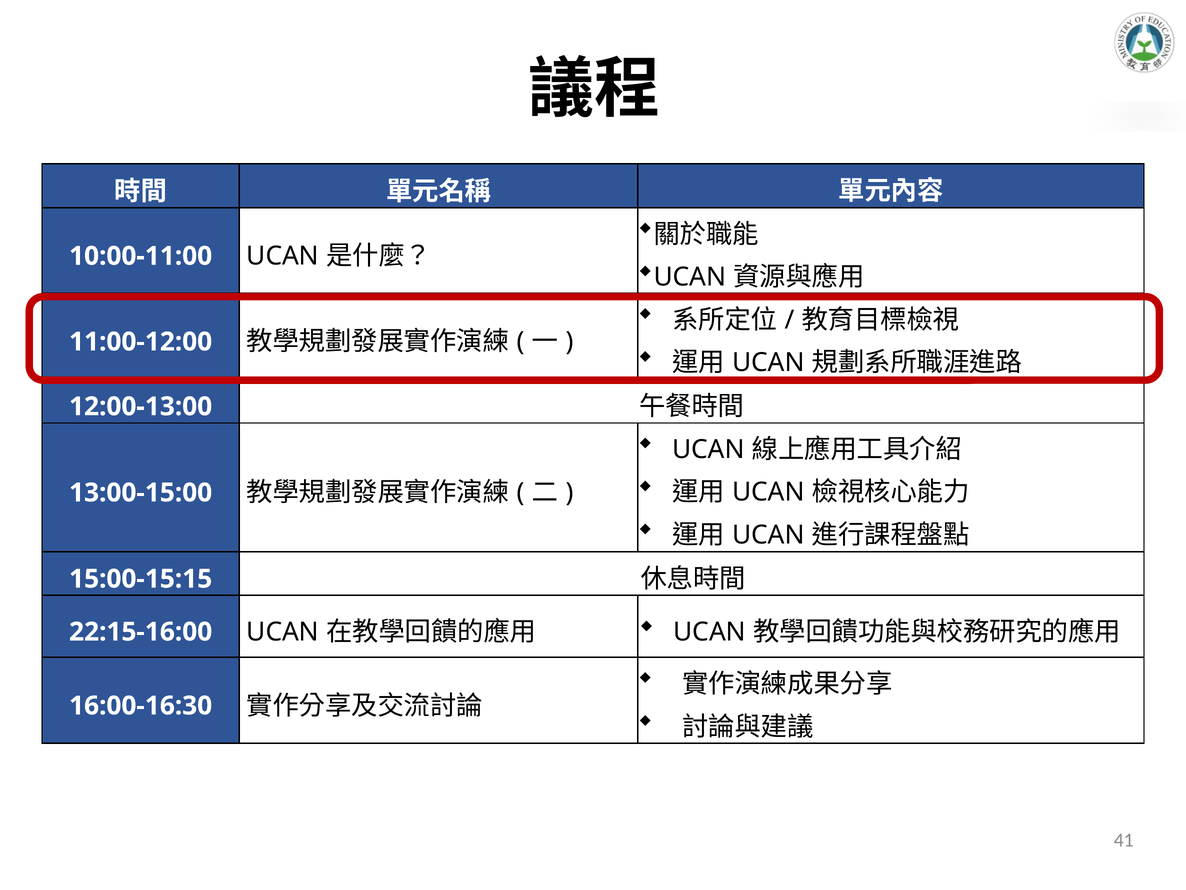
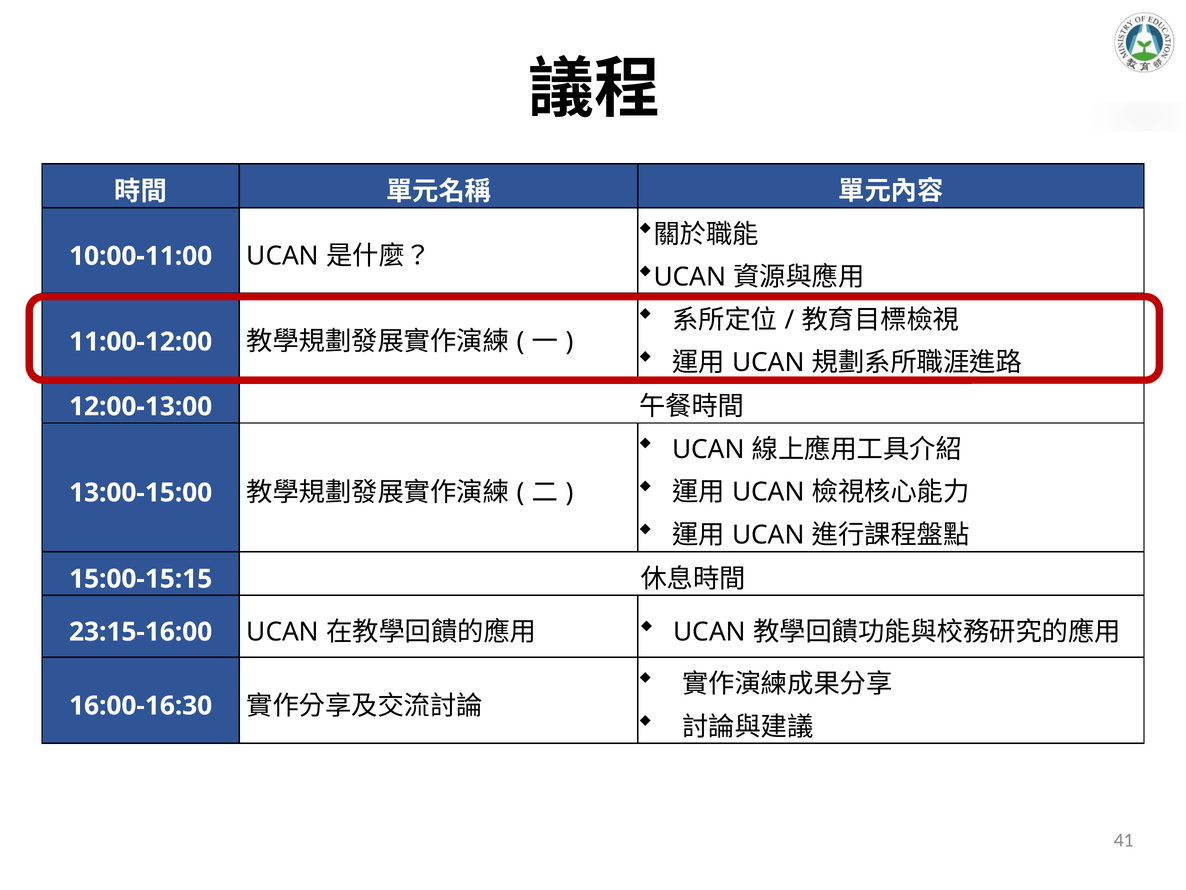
22:15-16:00: 22:15-16:00 -> 23:15-16:00 (141, 632)
